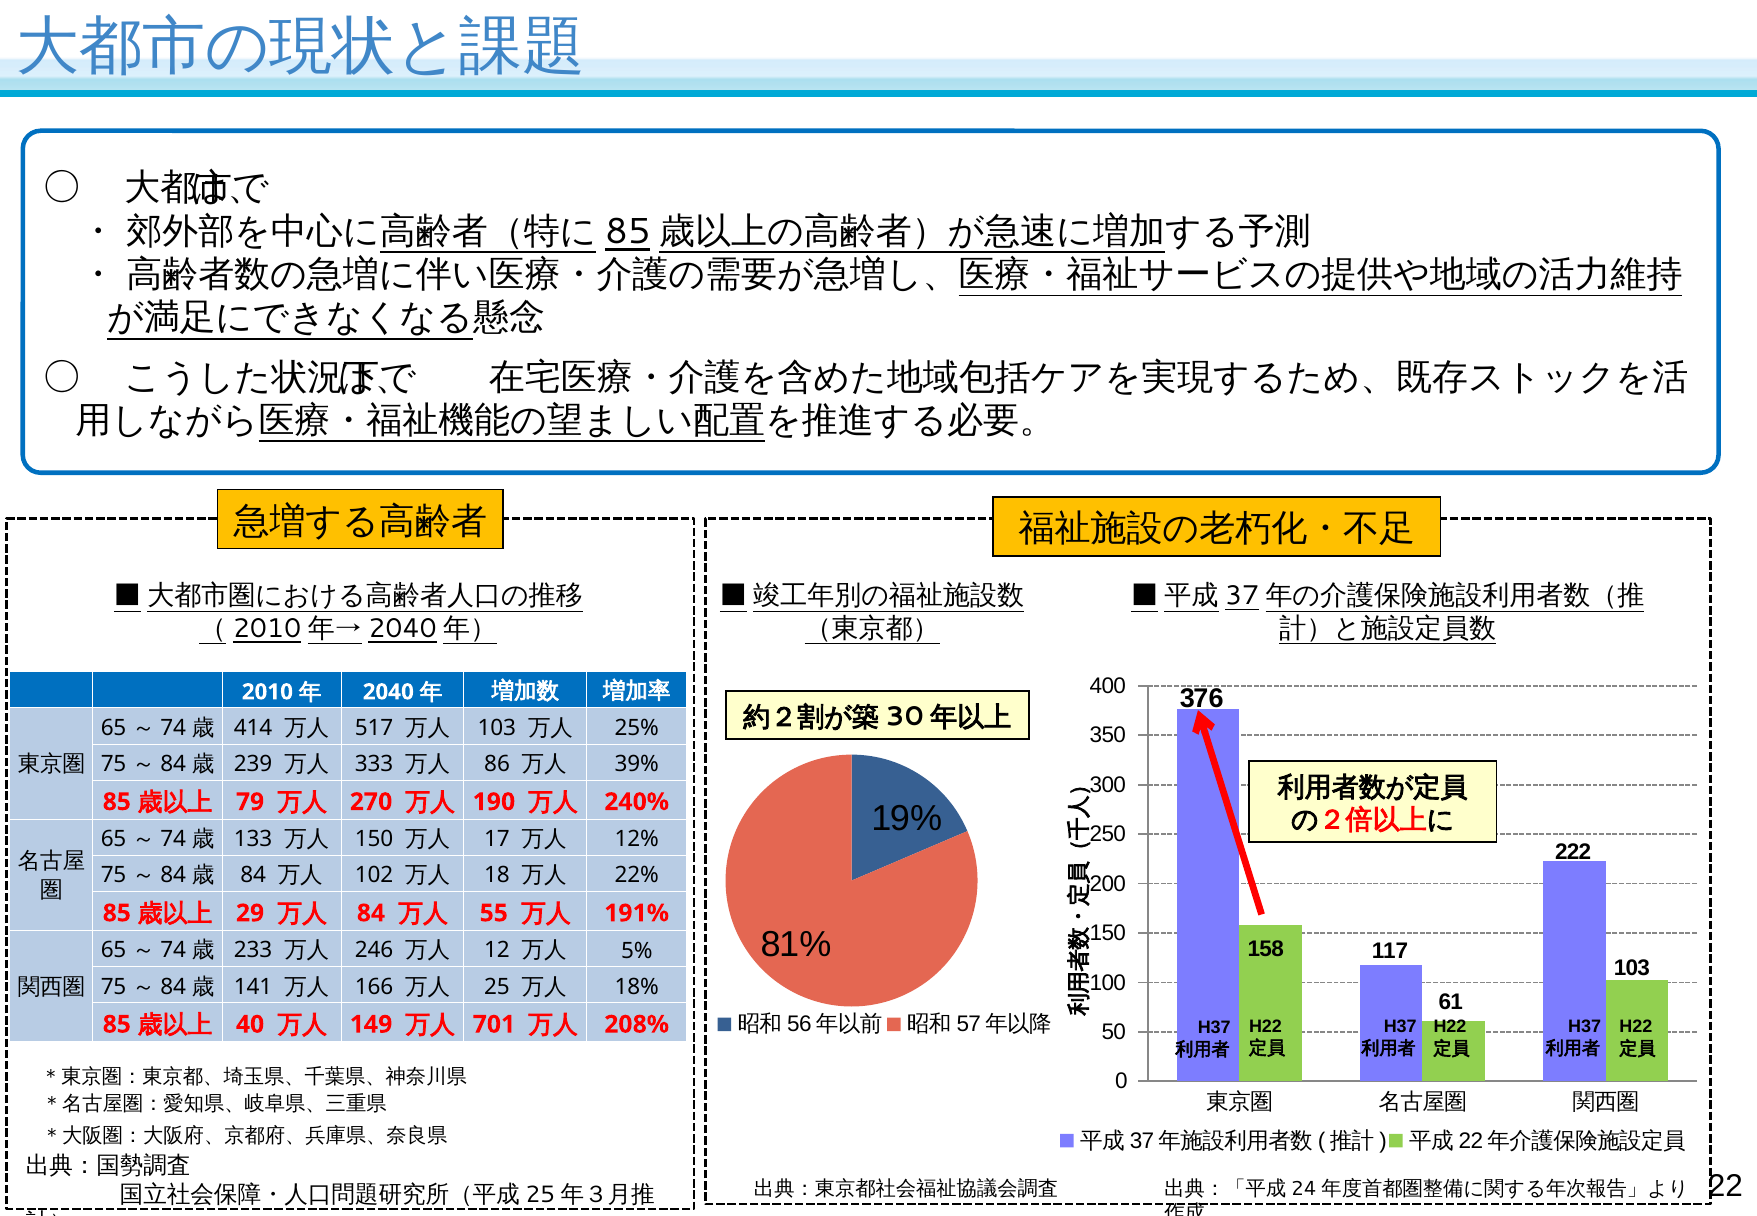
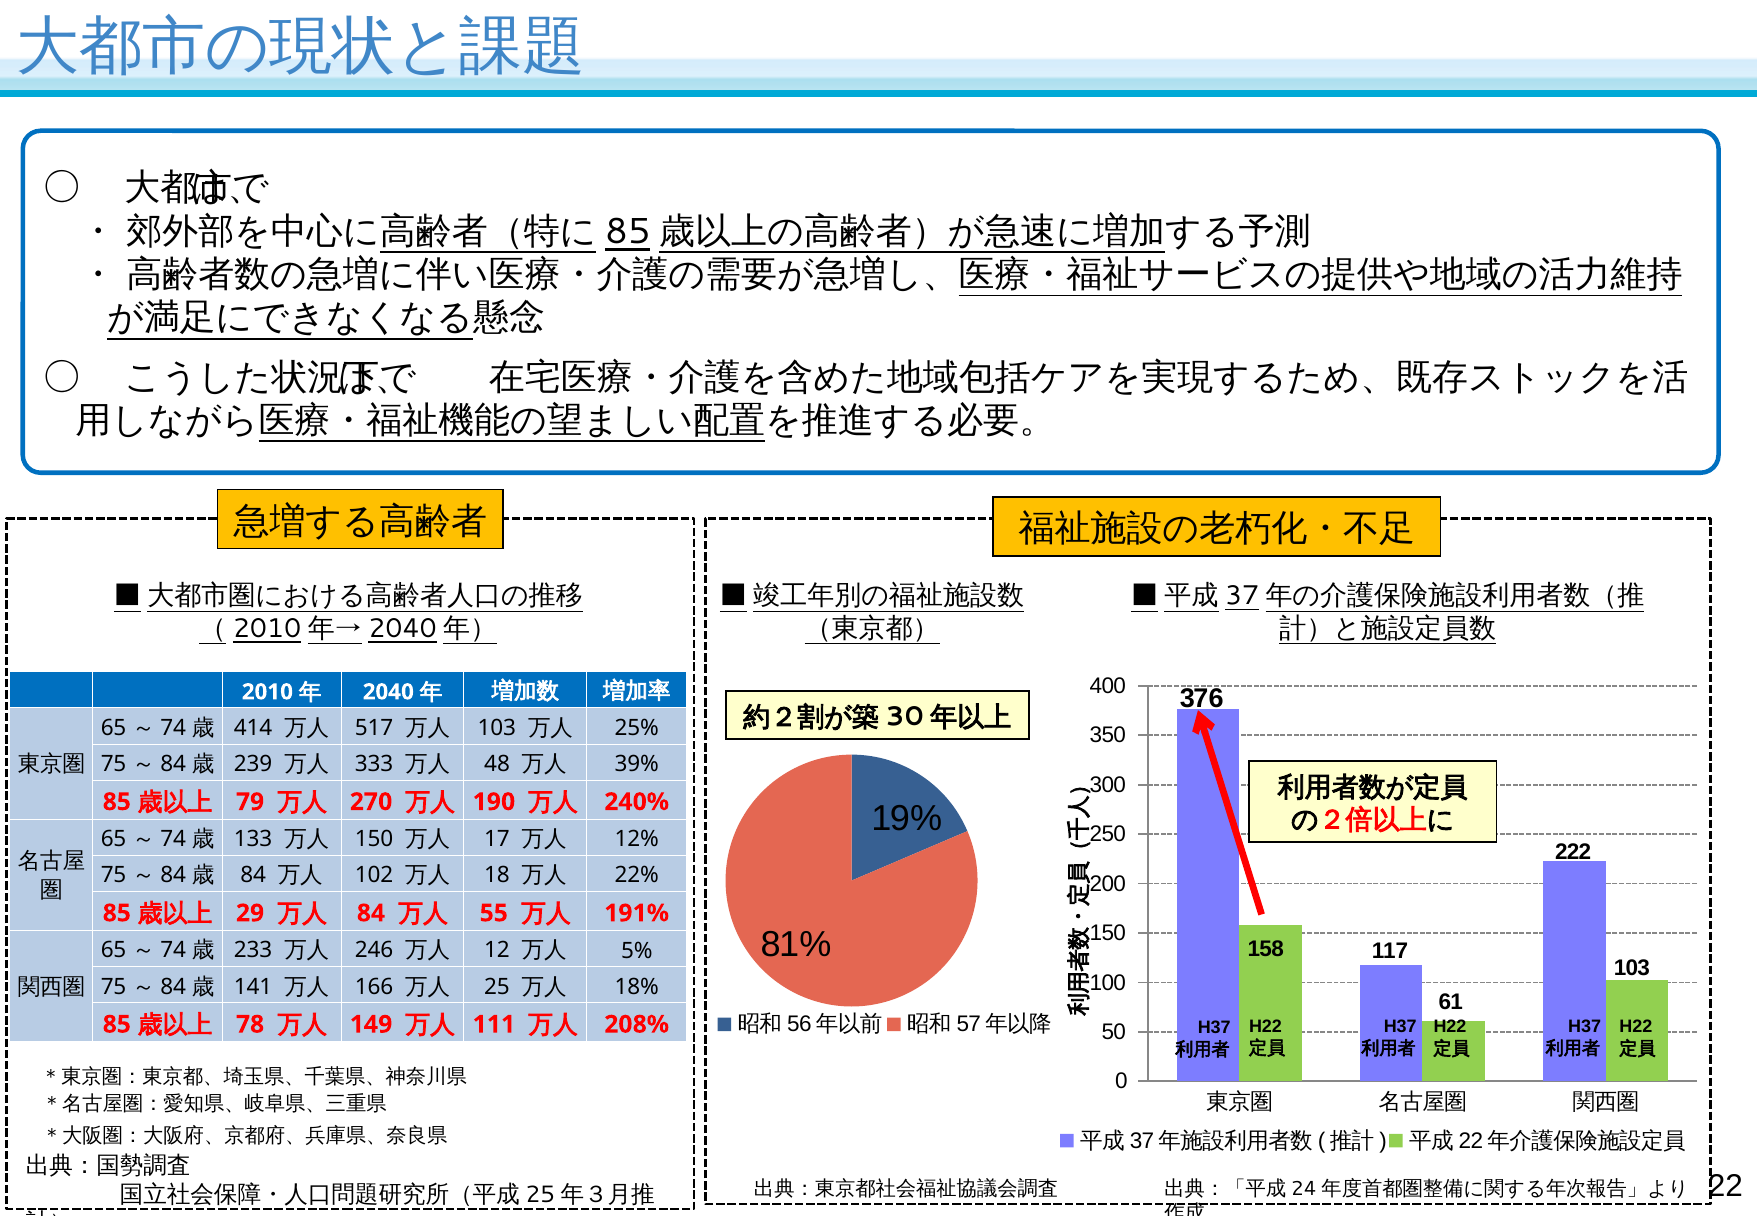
86: 86 -> 48 (497, 764)
40: 40 -> 78 (250, 1025)
701: 701 -> 111 (494, 1025)
